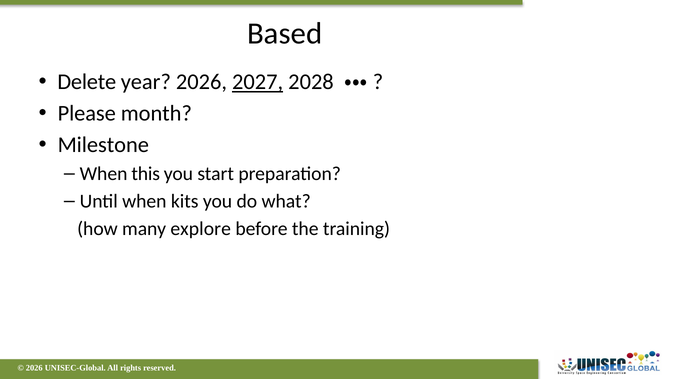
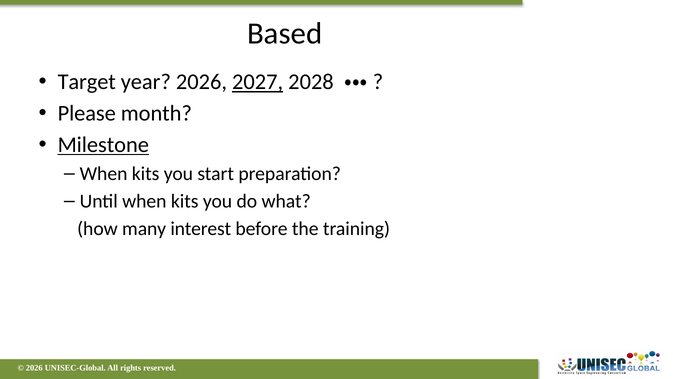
Delete: Delete -> Target (87, 82)
Milestone underline: none -> present (103, 145)
this: this -> kits (146, 174)
explore: explore -> interest (201, 229)
